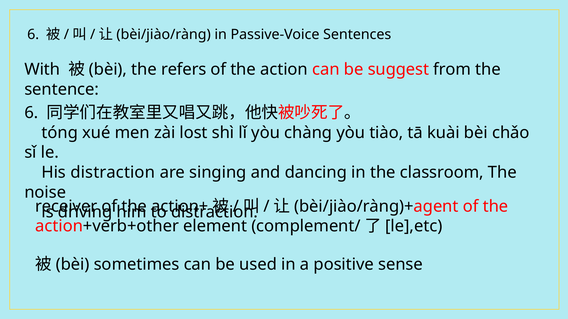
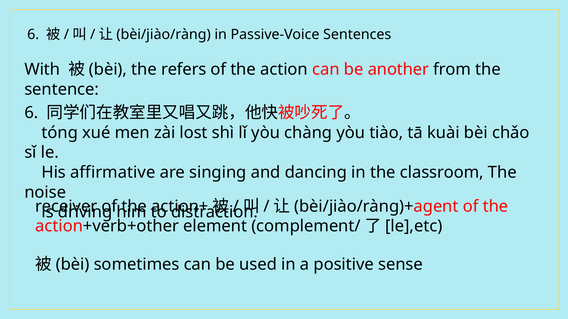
suggest: suggest -> another (398, 70)
His distraction: distraction -> affirmative (113, 173)
